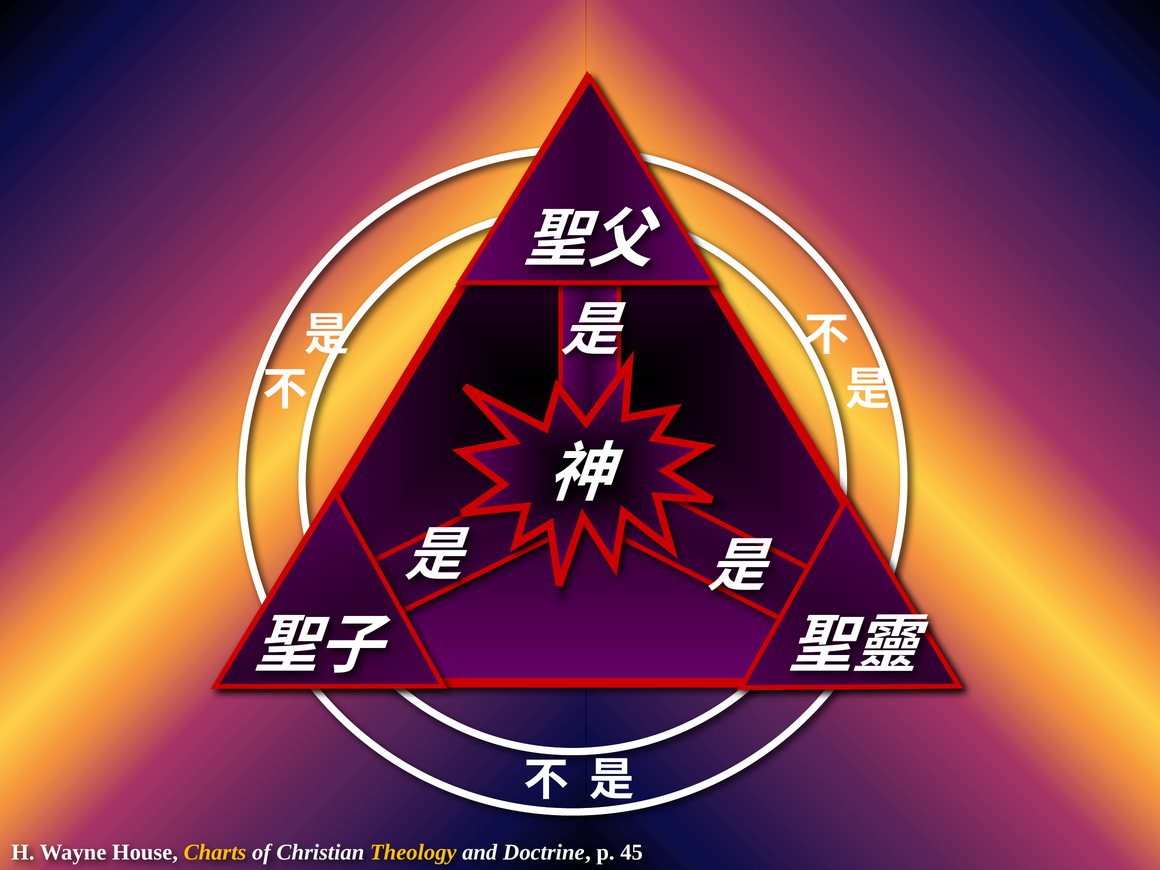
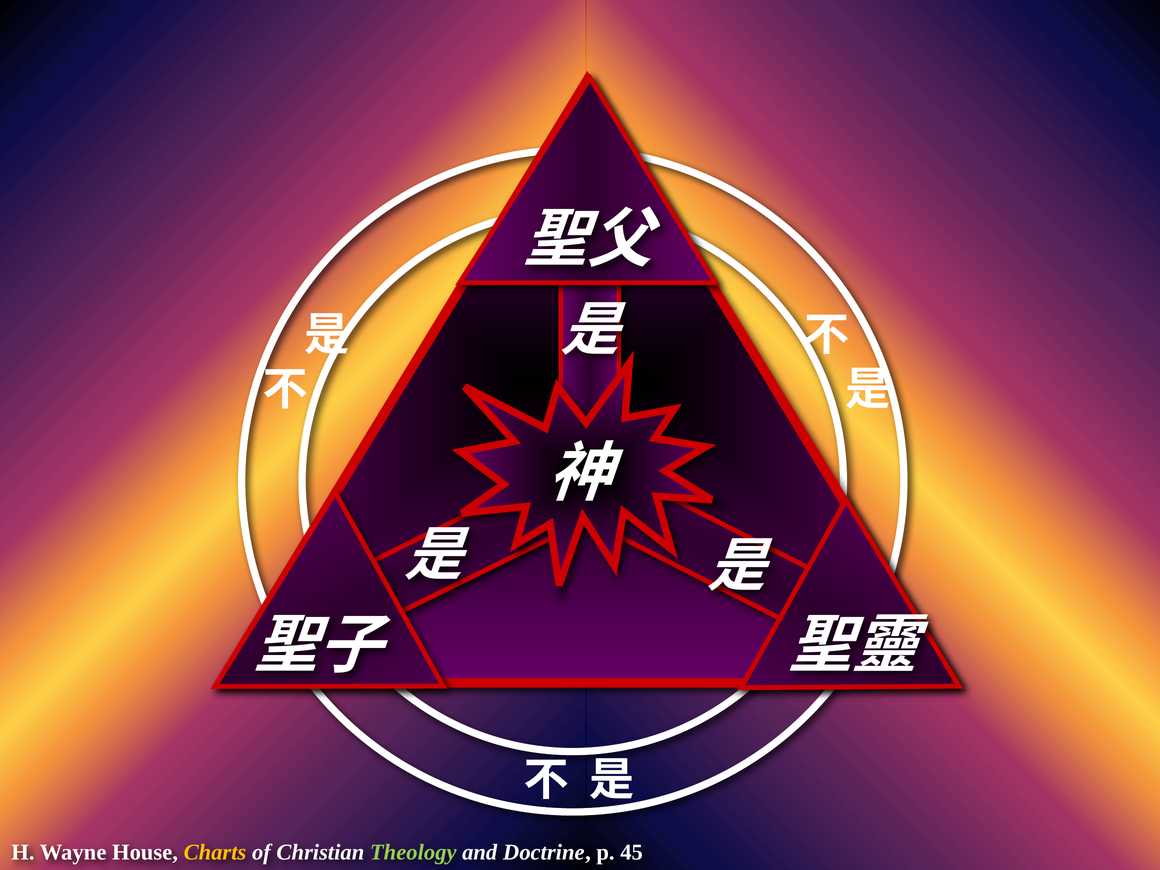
Theology colour: yellow -> light green (413, 852)
